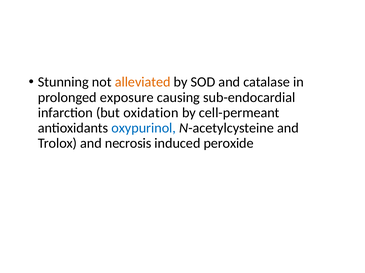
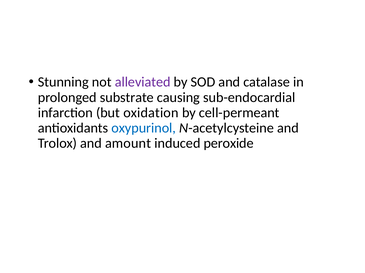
alleviated colour: orange -> purple (143, 82)
exposure: exposure -> substrate (127, 98)
necrosis: necrosis -> amount (128, 144)
